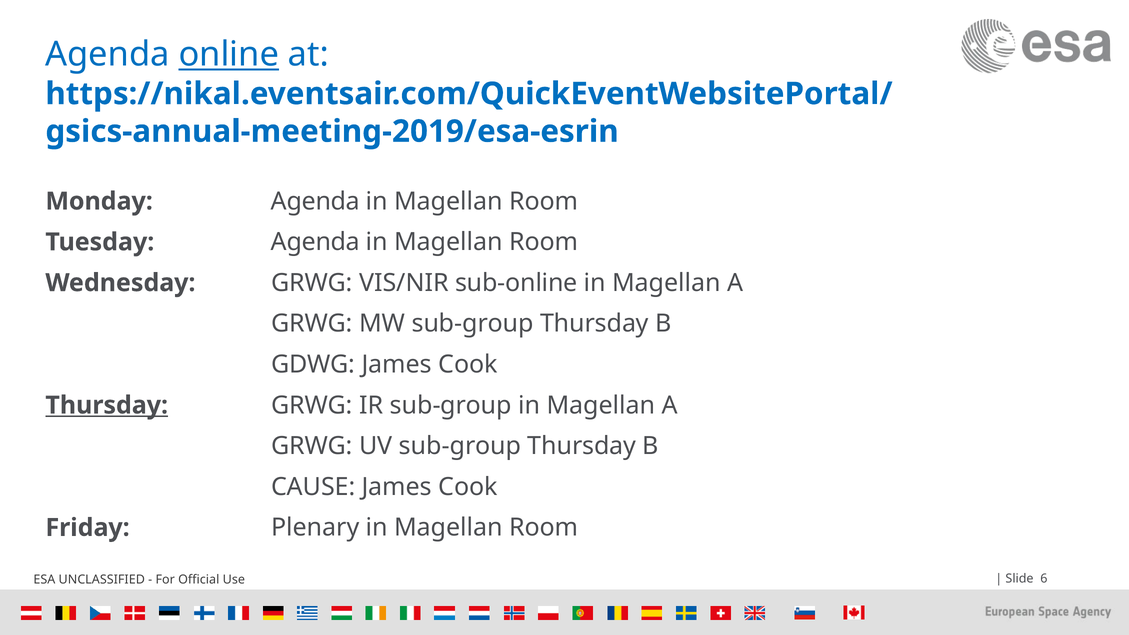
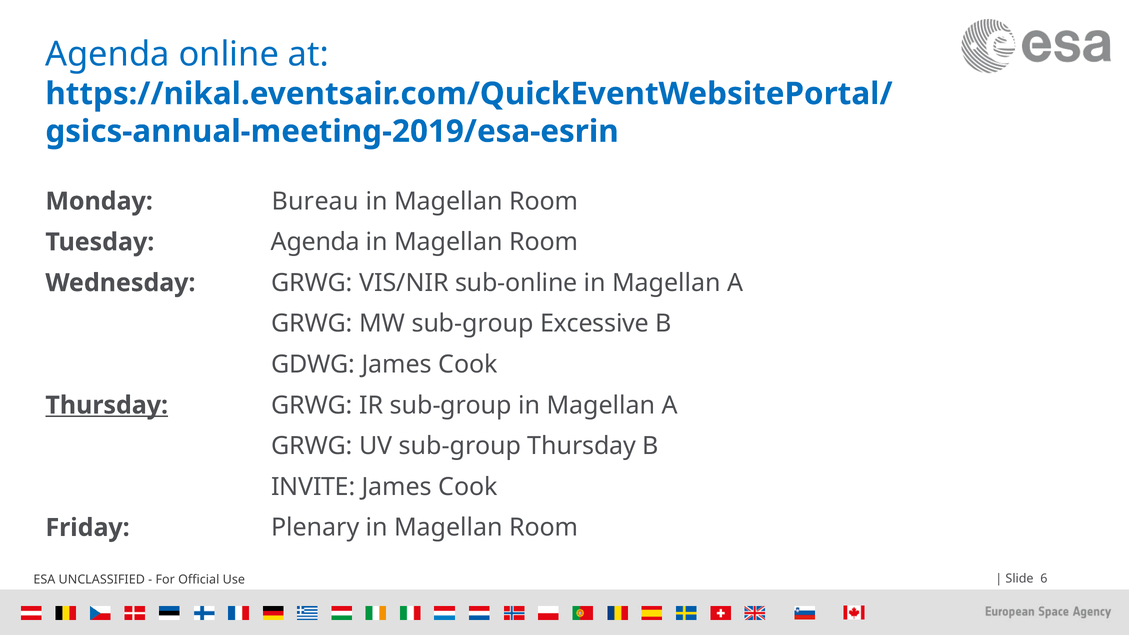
online underline: present -> none (229, 55)
Monday Agenda: Agenda -> Bureau (315, 201)
MW sub-group Thursday: Thursday -> Excessive (594, 324)
CAUSE: CAUSE -> INVITE (313, 487)
